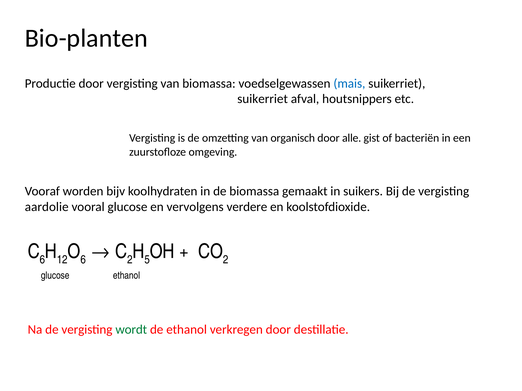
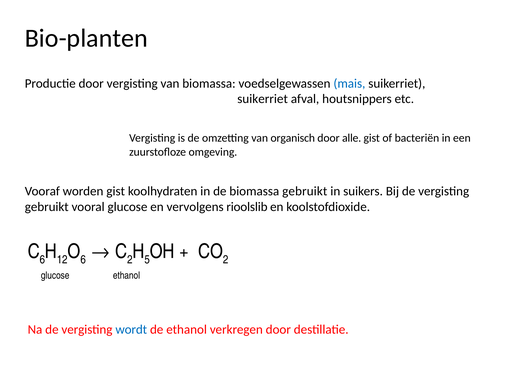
worden bijv: bijv -> gist (116, 191)
biomassa gemaakt: gemaakt -> gebruikt (305, 191)
aardolie: aardolie -> gebruikt (47, 207)
verdere: verdere -> rioolslib (247, 207)
wordt colour: green -> blue (131, 330)
